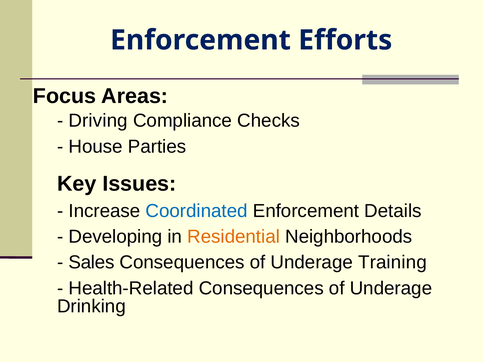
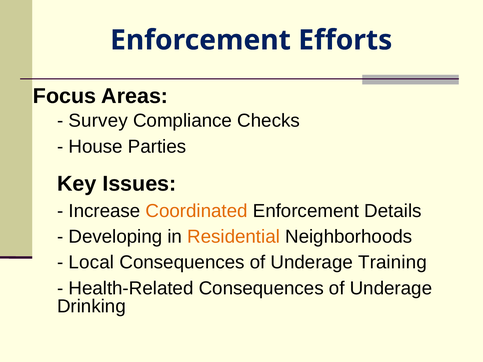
Driving: Driving -> Survey (98, 121)
Coordinated colour: blue -> orange (197, 211)
Sales: Sales -> Local (91, 263)
